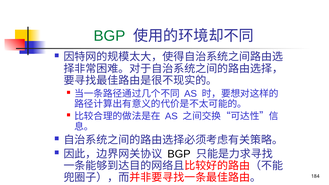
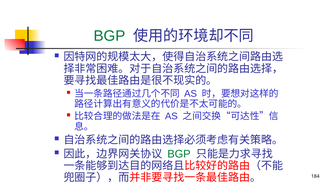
BGP colour: black -> green (179, 154)
